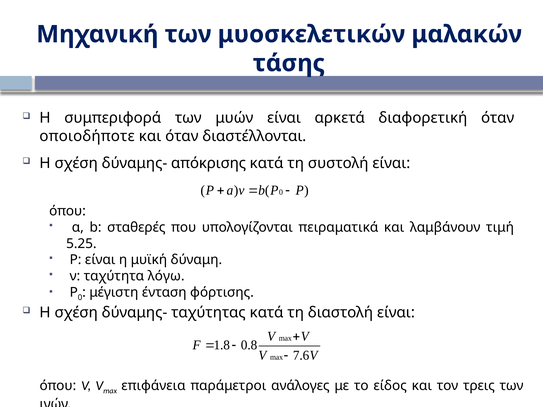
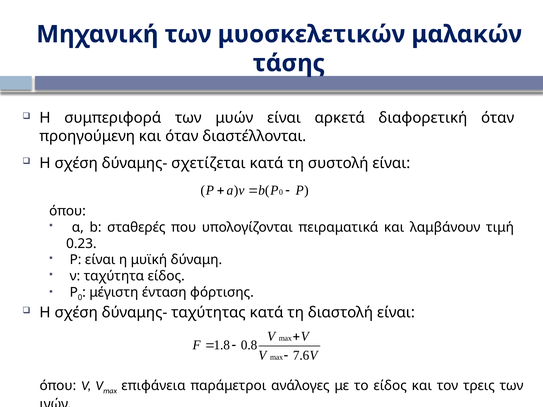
οποιοδήποτε: οποιοδήποτε -> προηγούμενη (87, 136)
απόκρισης: απόκρισης -> σχετίζεται (208, 163)
5.25: 5.25 -> 0.23 (81, 244)
ταχύτητα λόγω: λόγω -> είδος (166, 276)
